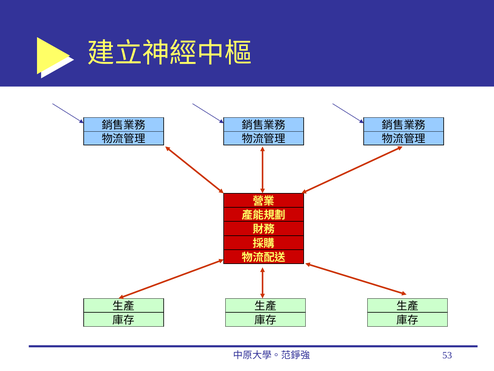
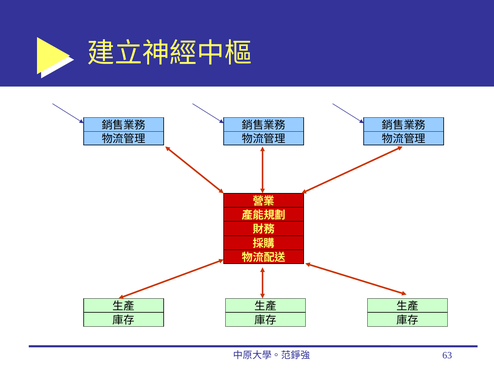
53: 53 -> 63 (447, 355)
